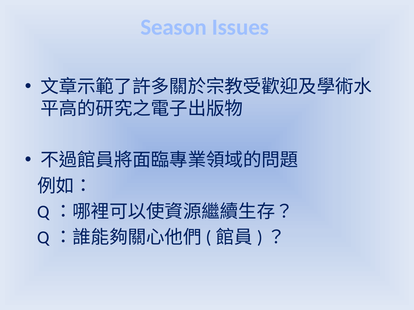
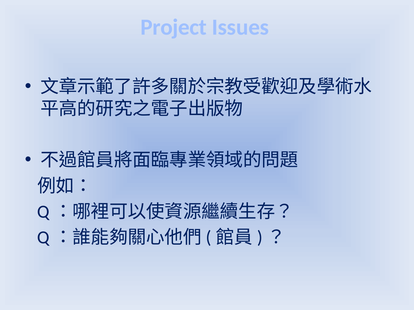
Season: Season -> Project (174, 27)
